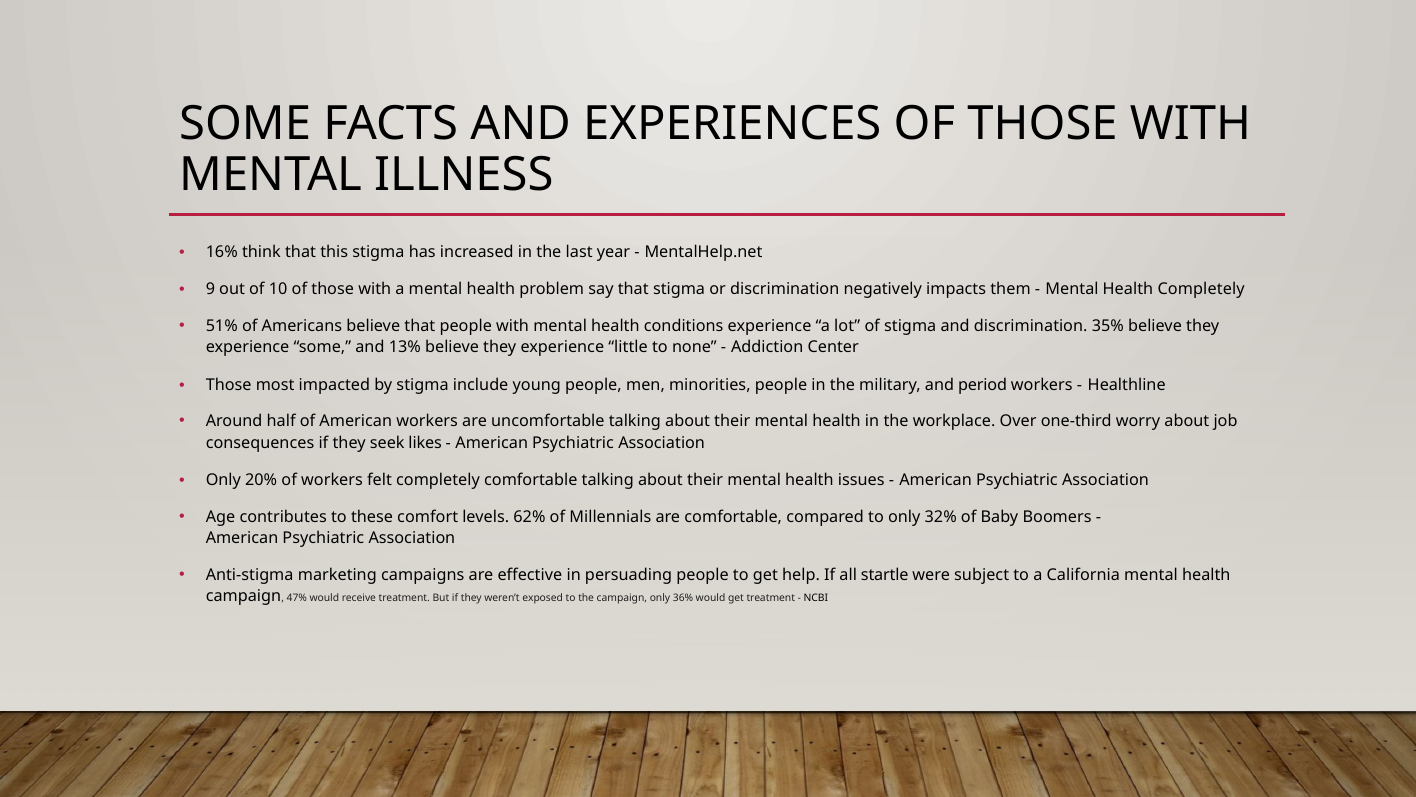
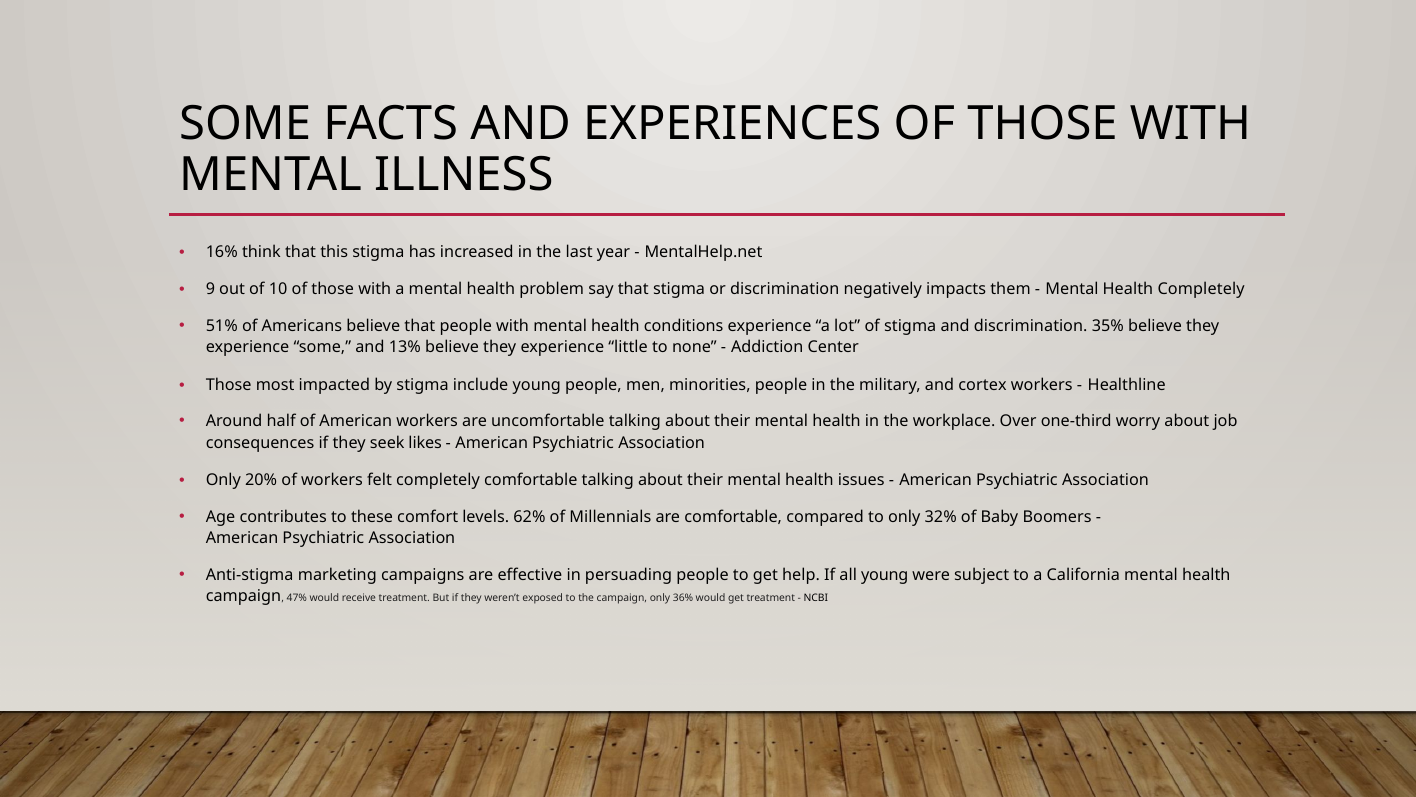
period: period -> cortex (982, 384)
all startle: startle -> young (885, 575)
